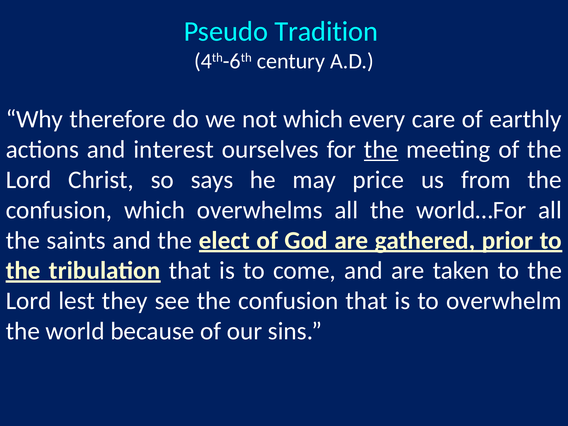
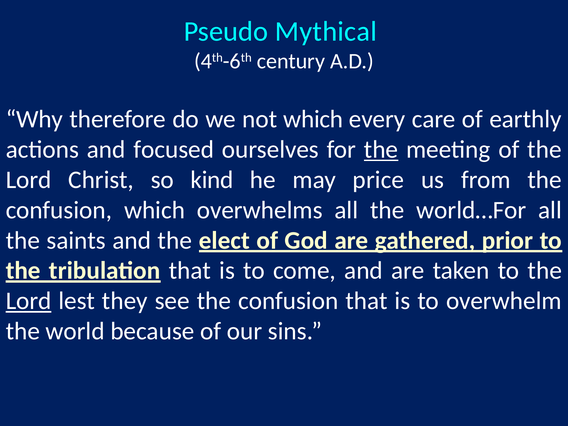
Tradition: Tradition -> Mythical (326, 31)
interest: interest -> focused (174, 149)
says: says -> kind (212, 180)
Lord underline: none -> present (29, 301)
